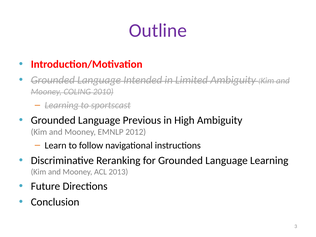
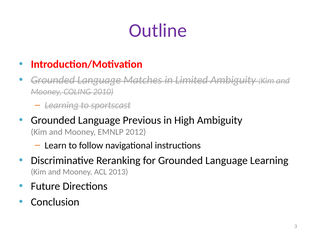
Intended: Intended -> Matches (143, 80)
